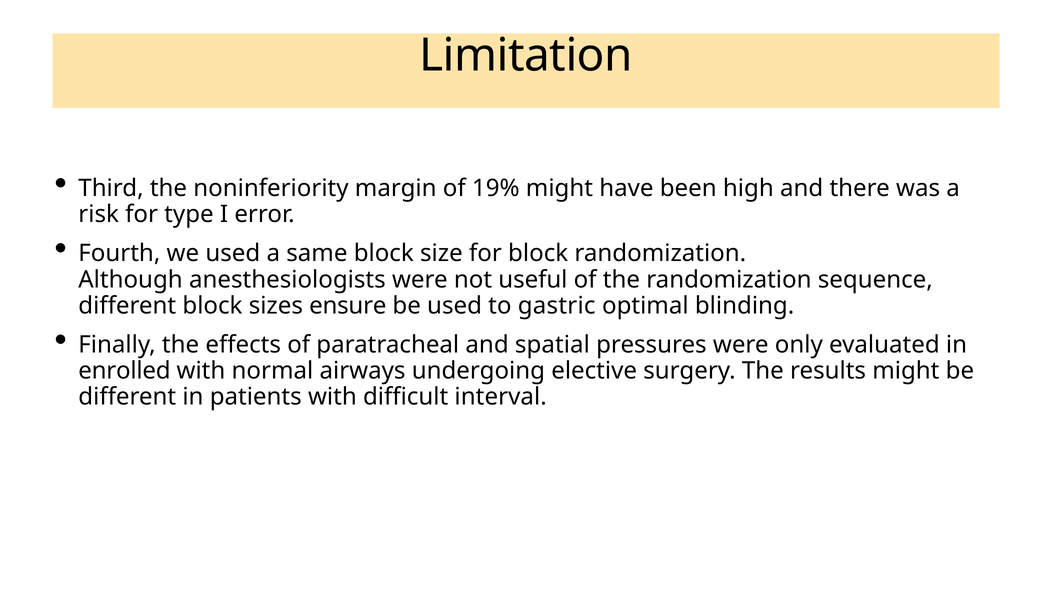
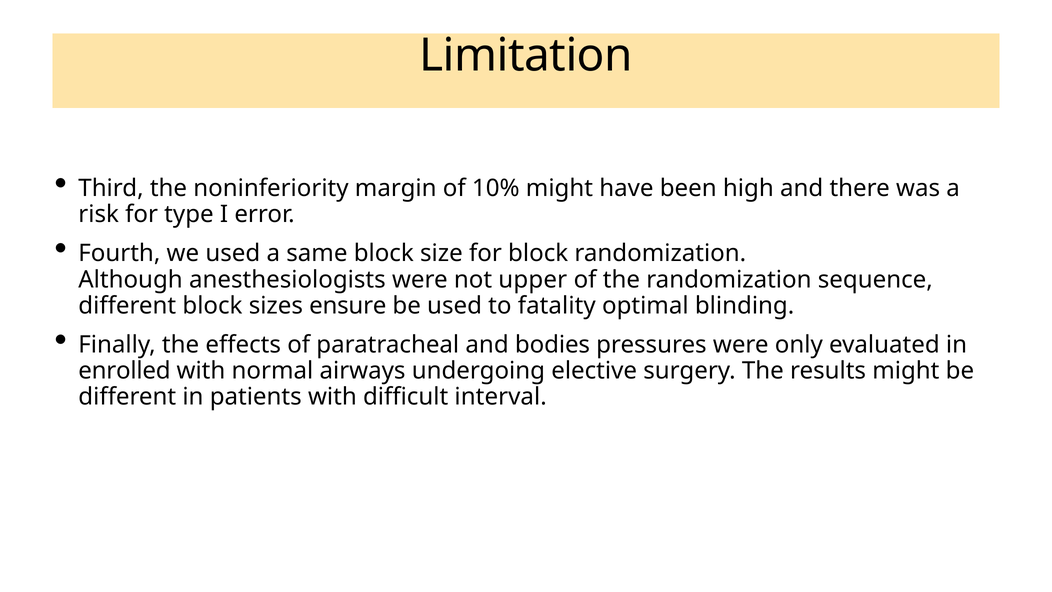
19%: 19% -> 10% (496, 188)
useful: useful -> upper (533, 279)
gastric: gastric -> fatality (557, 305)
spatial: spatial -> bodies (553, 345)
